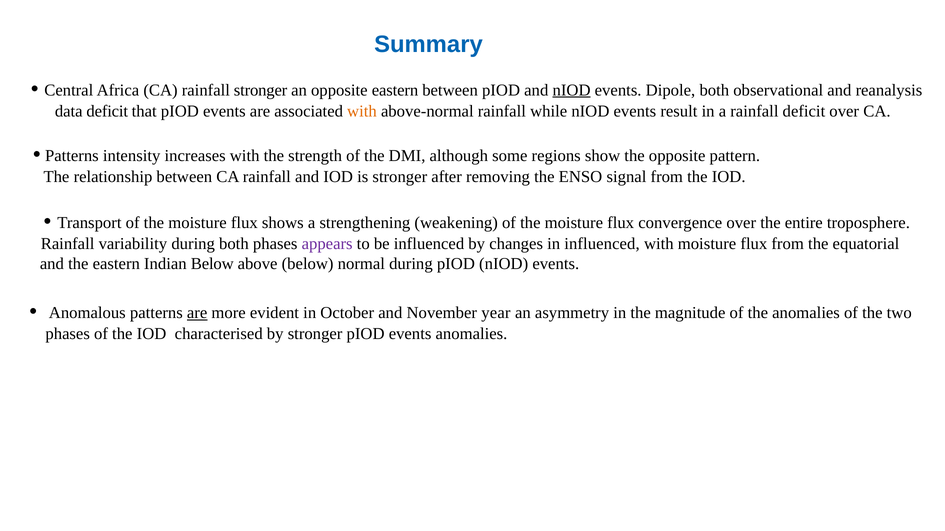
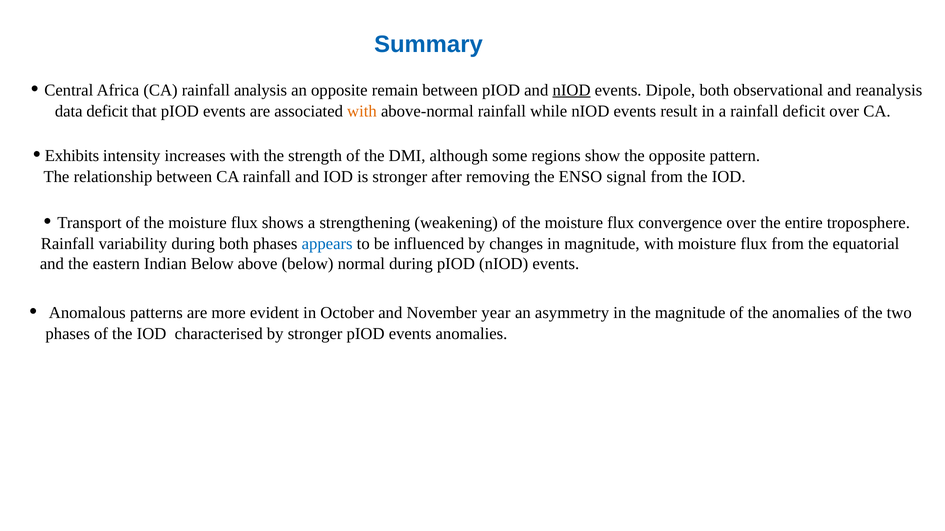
rainfall stronger: stronger -> analysis (261, 90)
opposite eastern: eastern -> remain (395, 90)
Patterns: Patterns -> Exhibits (72, 156)
appears colour: purple -> blue (327, 244)
in influenced: influenced -> magnitude (602, 244)
are underline: present -> none (197, 313)
